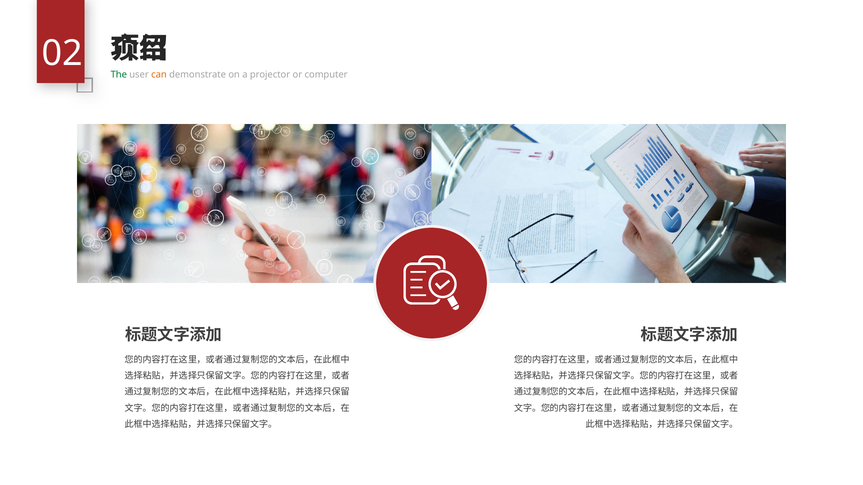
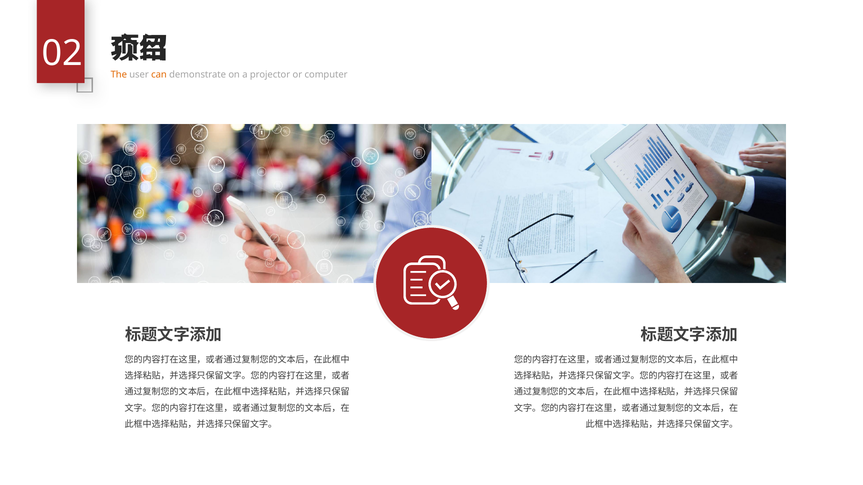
The colour: green -> orange (119, 75)
